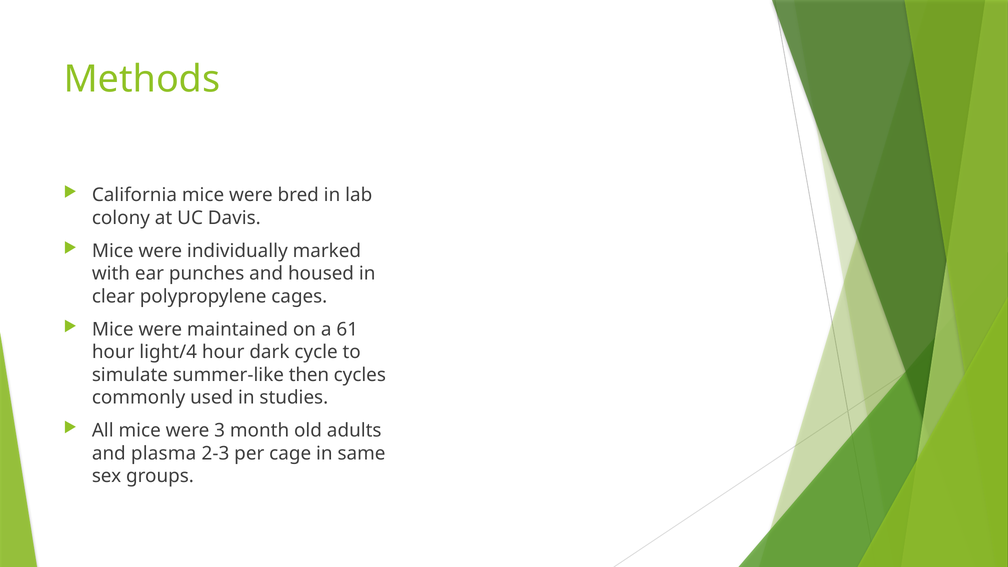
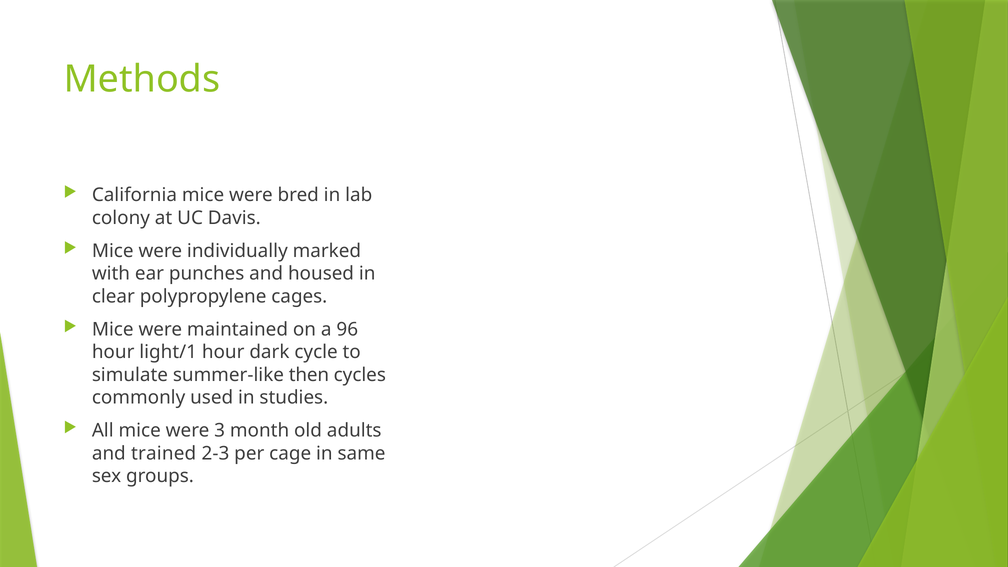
61: 61 -> 96 (347, 329)
light/4: light/4 -> light/1 (168, 352)
plasma: plasma -> trained (164, 453)
